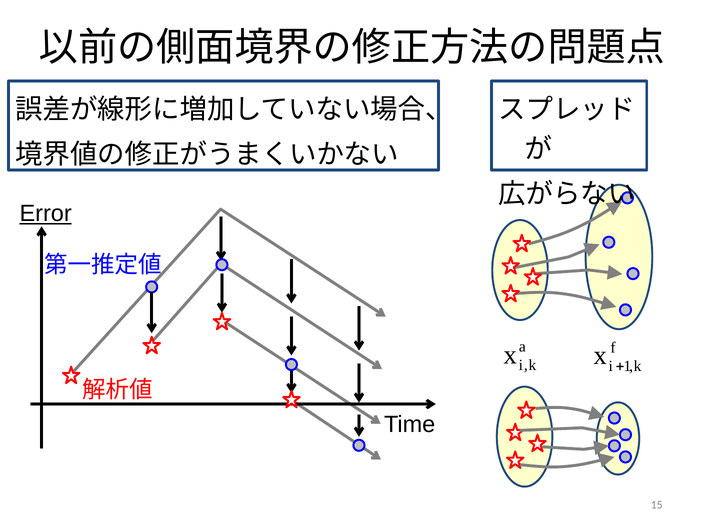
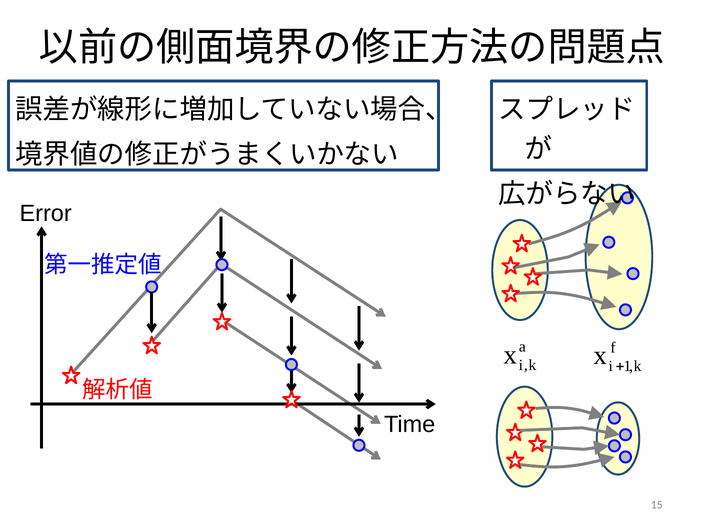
Error underline: present -> none (46, 213)
